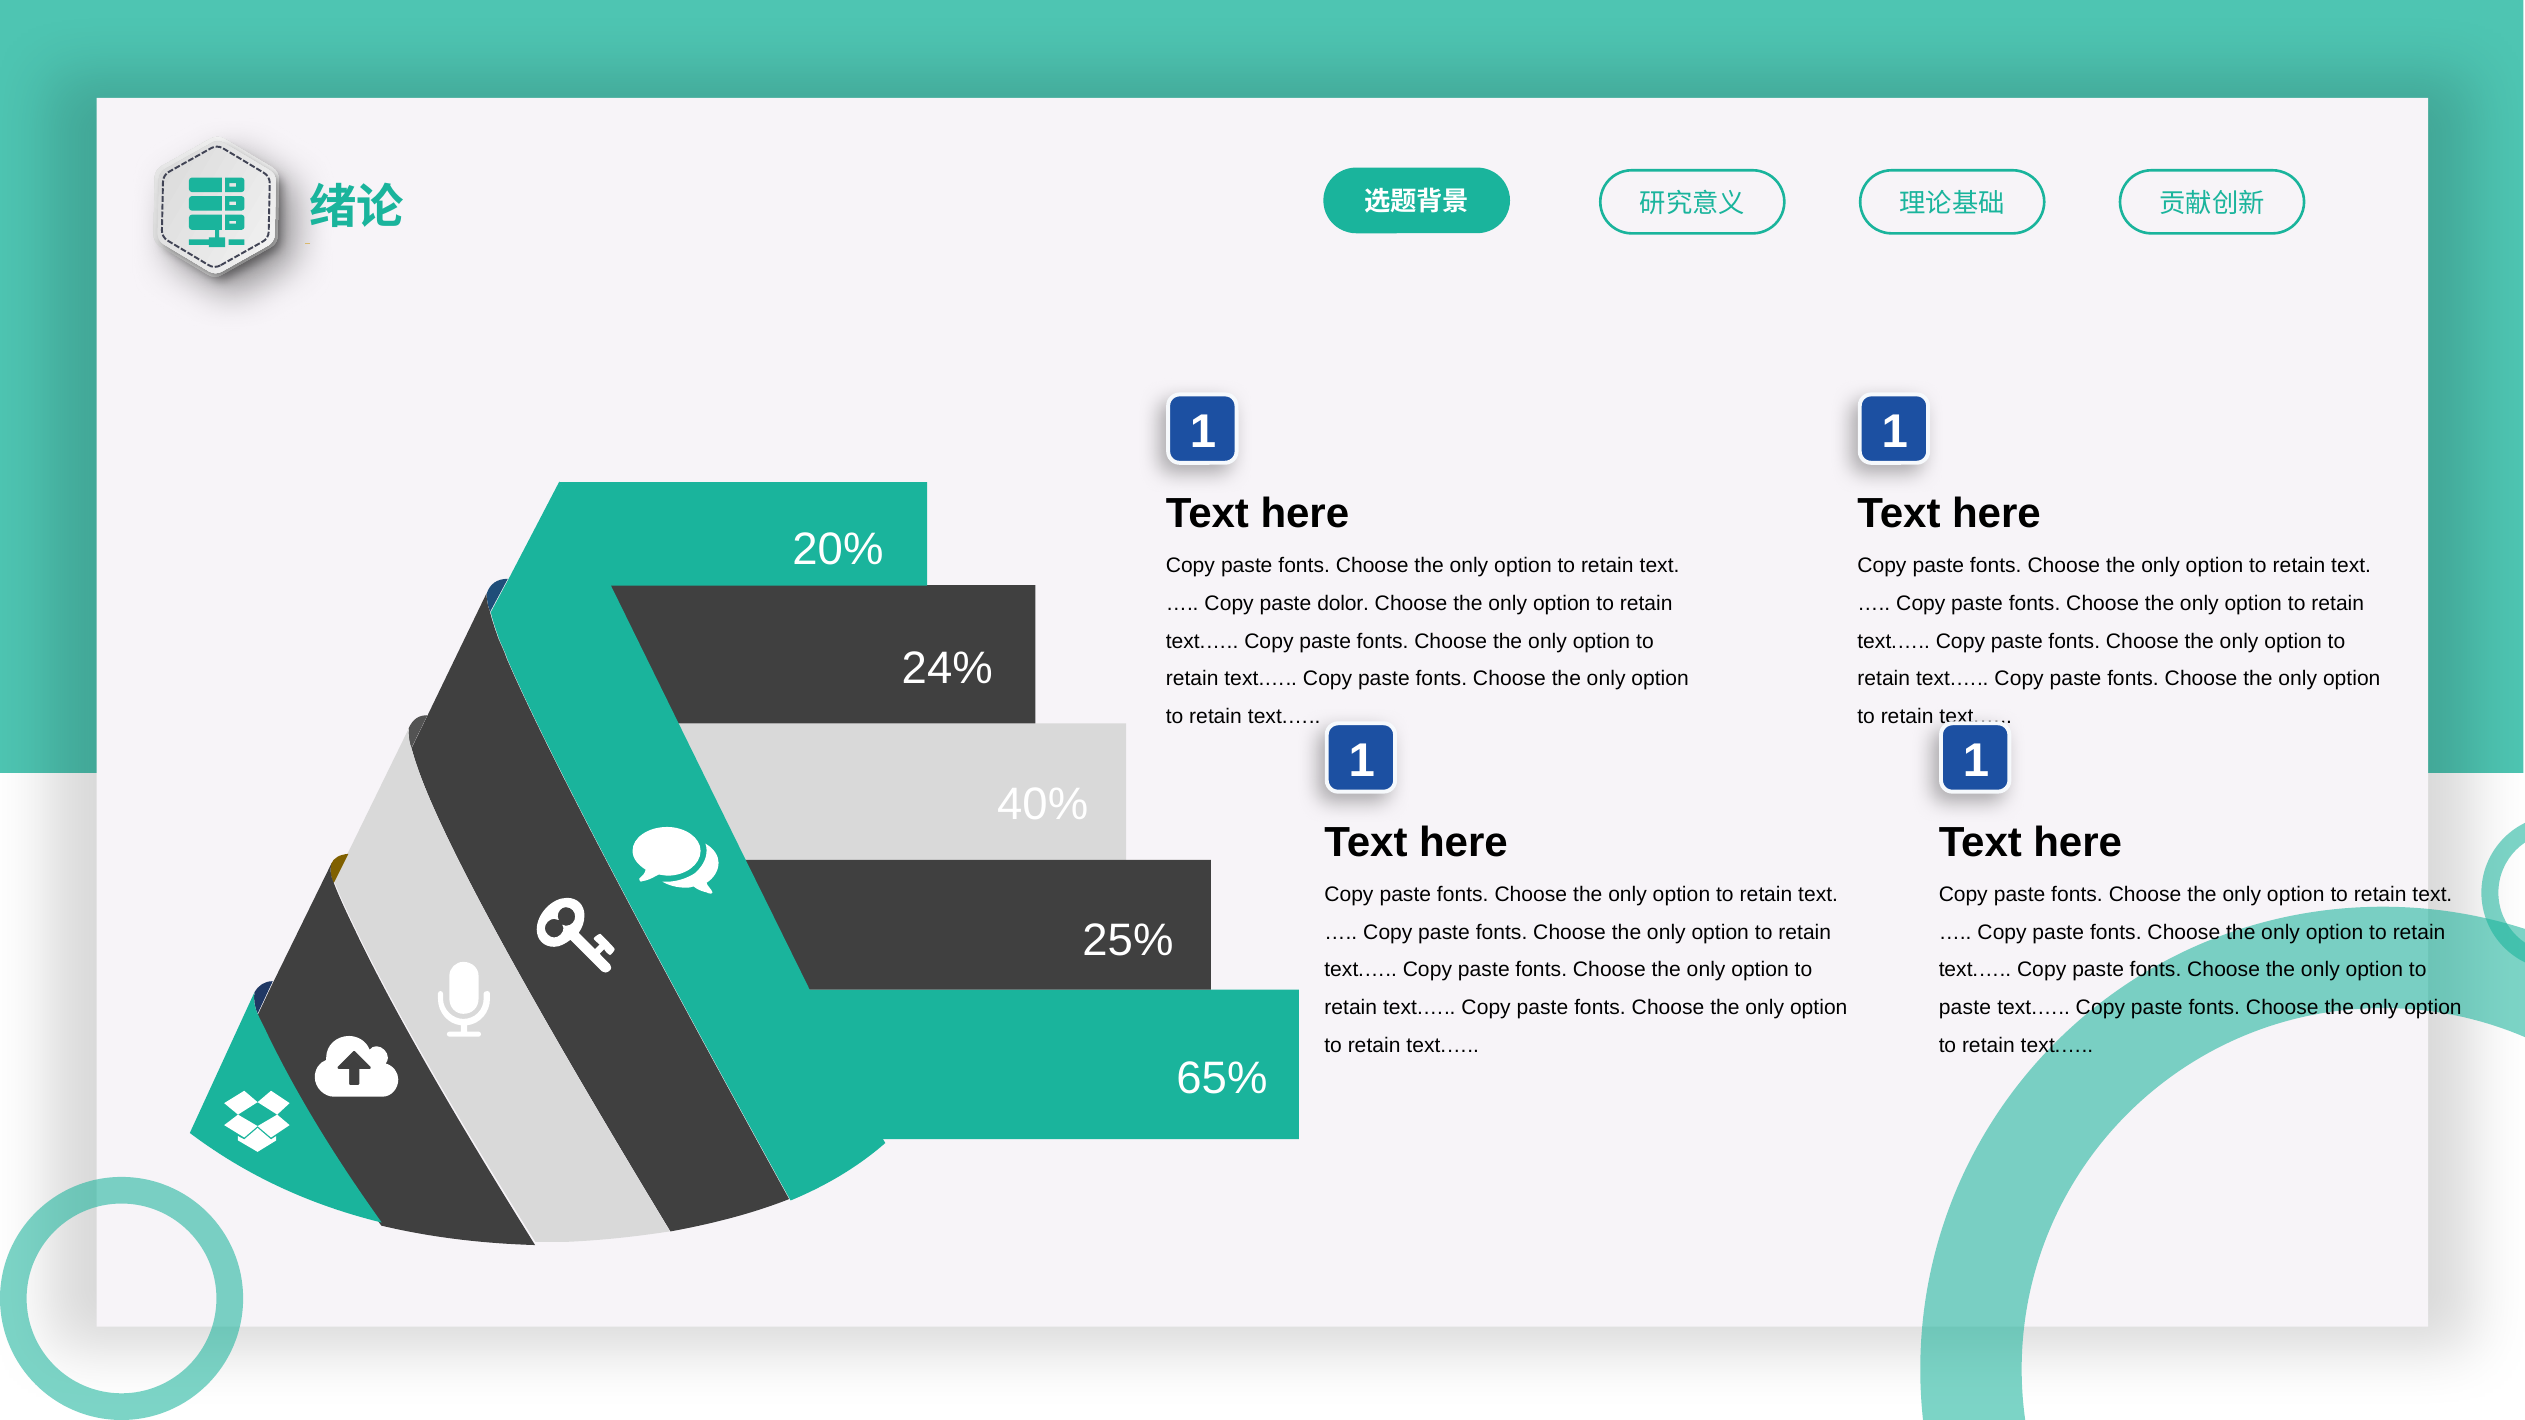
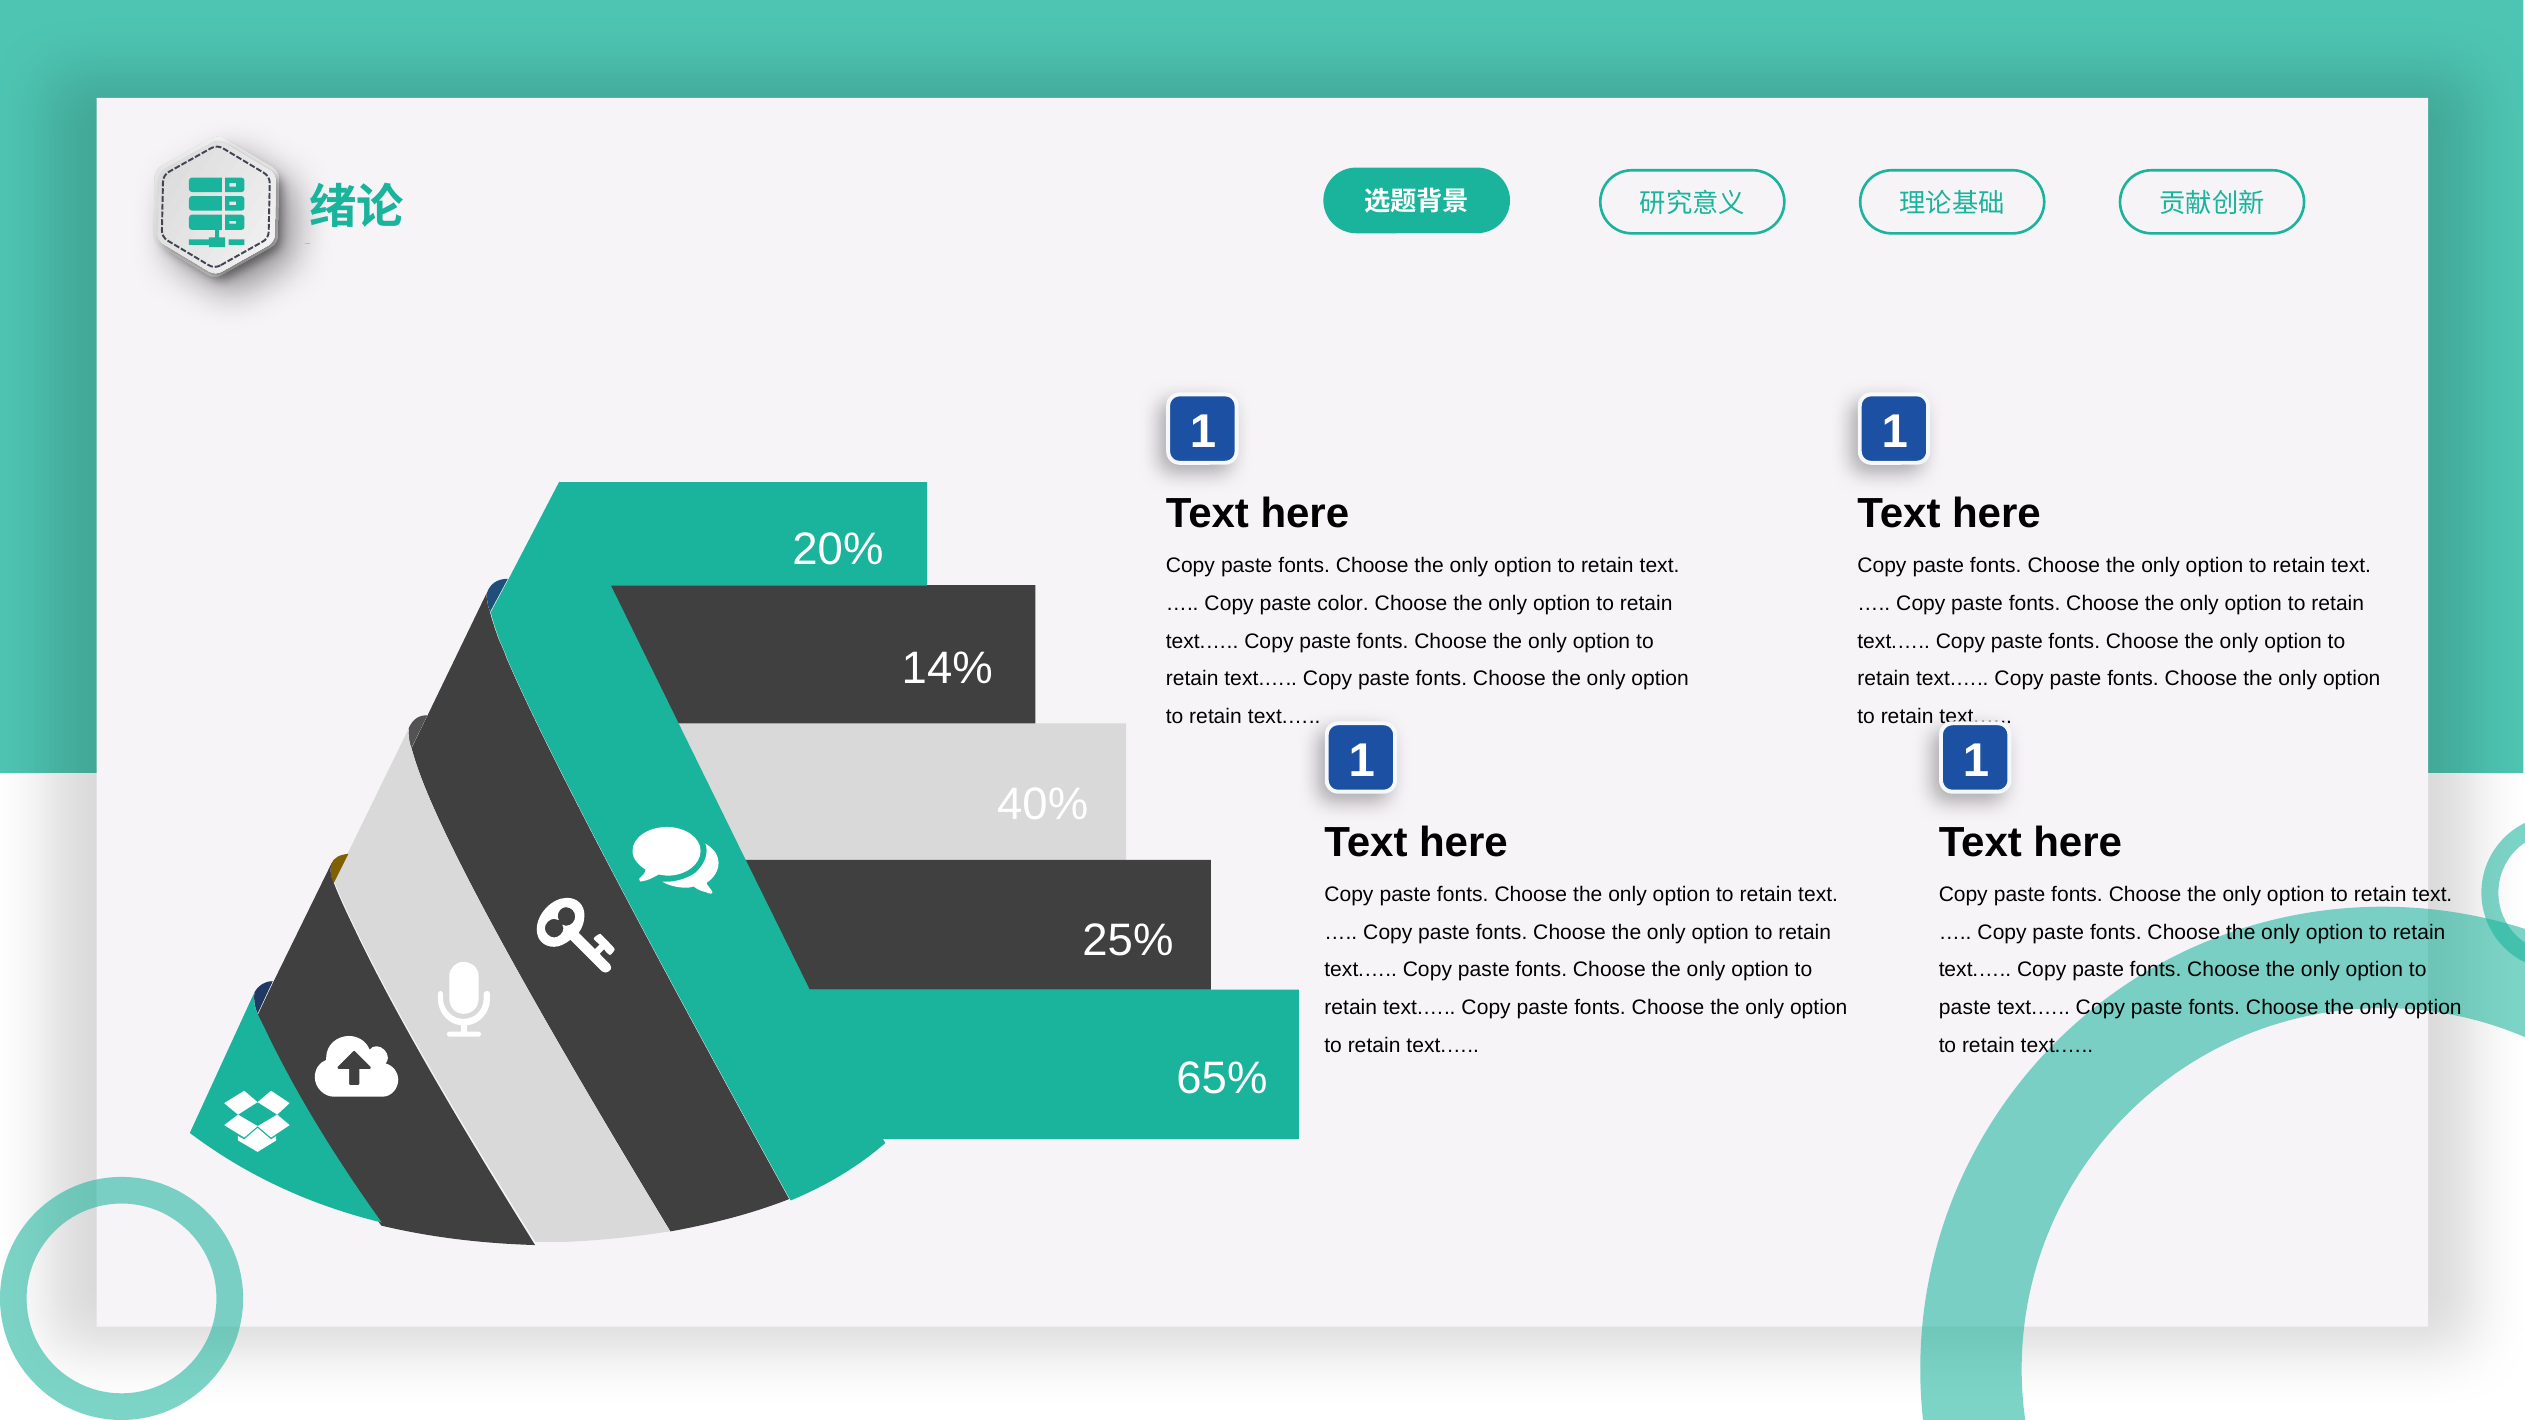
dolor: dolor -> color (1343, 603)
24%: 24% -> 14% (947, 668)
